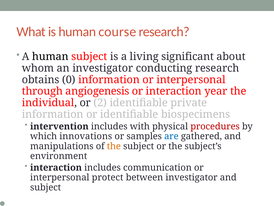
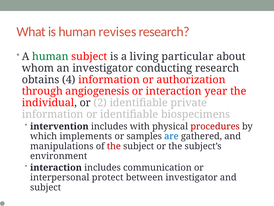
course: course -> revises (117, 32)
human colour: black -> green (50, 56)
significant: significant -> particular (187, 56)
0: 0 -> 4 (69, 79)
information or interpersonal: interpersonal -> authorization (191, 79)
innovations: innovations -> implements (86, 136)
the colour: orange -> red (114, 146)
